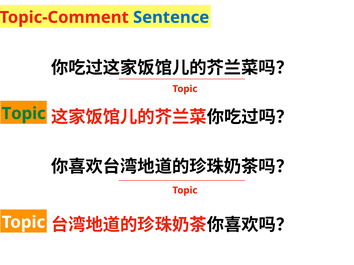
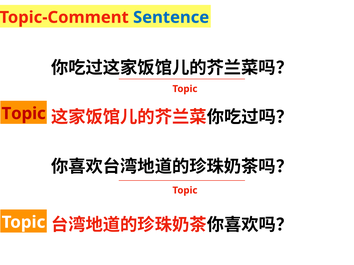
Topic colour: green -> red (24, 114)
